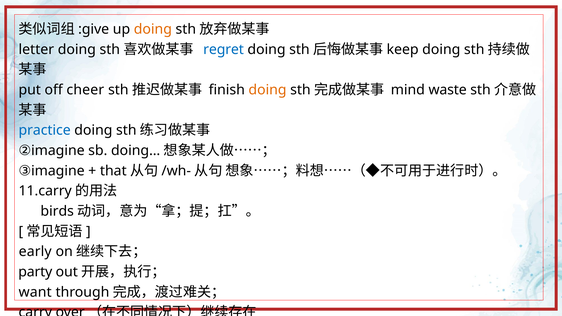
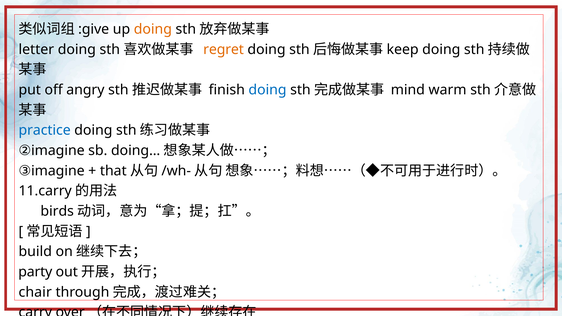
regret colour: blue -> orange (224, 49)
cheer: cheer -> angry (85, 90)
doing colour: orange -> blue (268, 90)
waste: waste -> warm (448, 90)
early: early -> build (35, 252)
want: want -> chair (35, 292)
